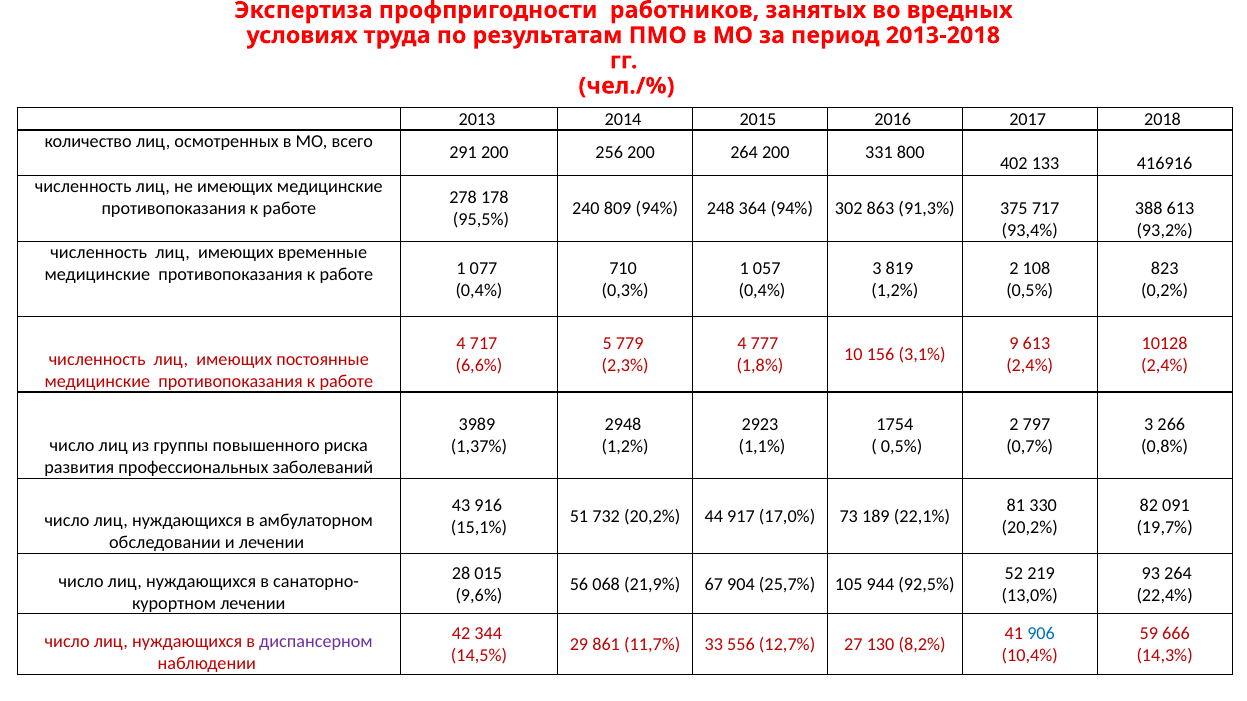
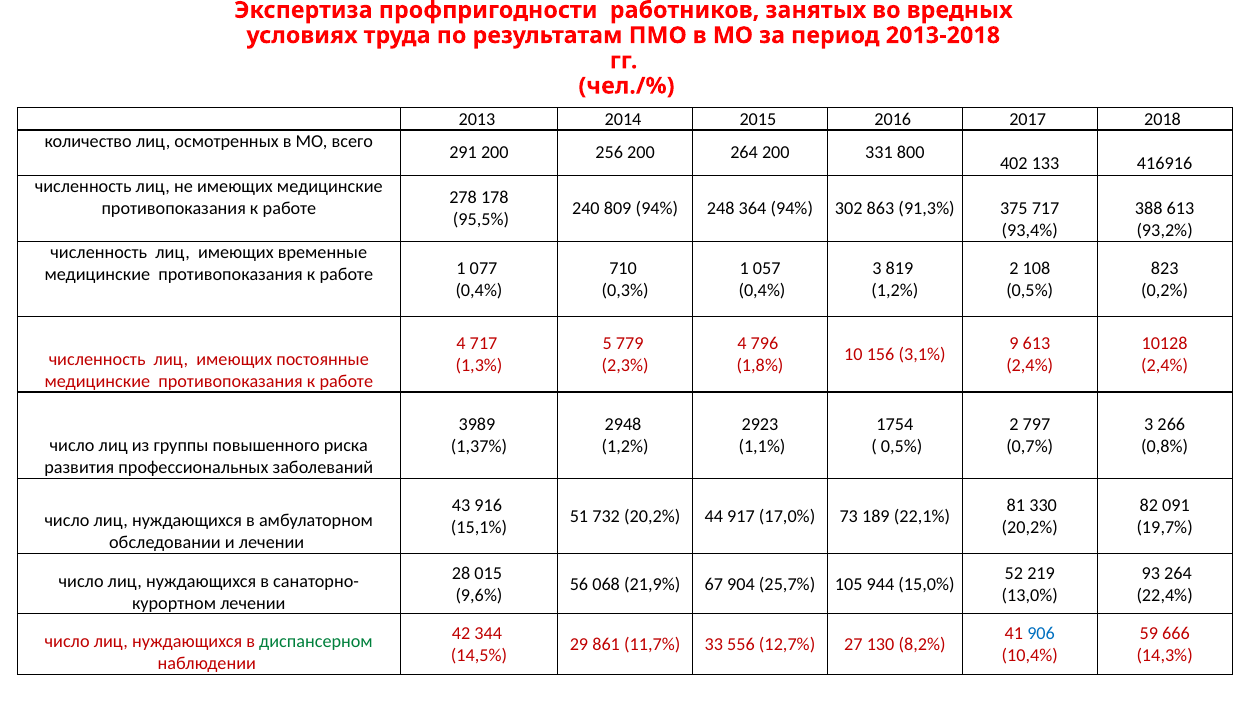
777: 777 -> 796 (765, 344)
6,6%: 6,6% -> 1,3% (479, 366)
92,5%: 92,5% -> 15,0% (927, 584)
диспансерном colour: purple -> green (316, 642)
